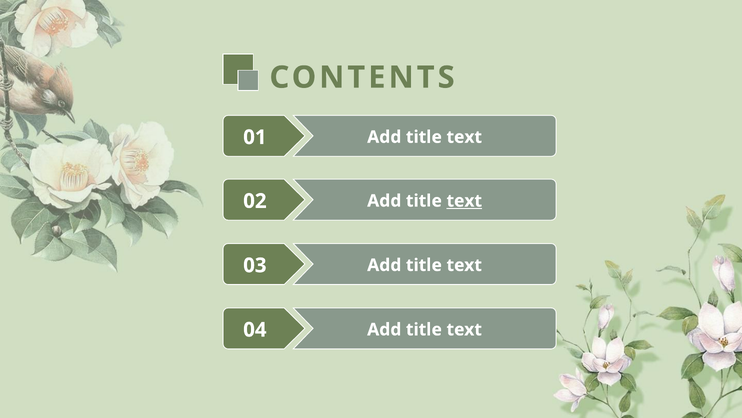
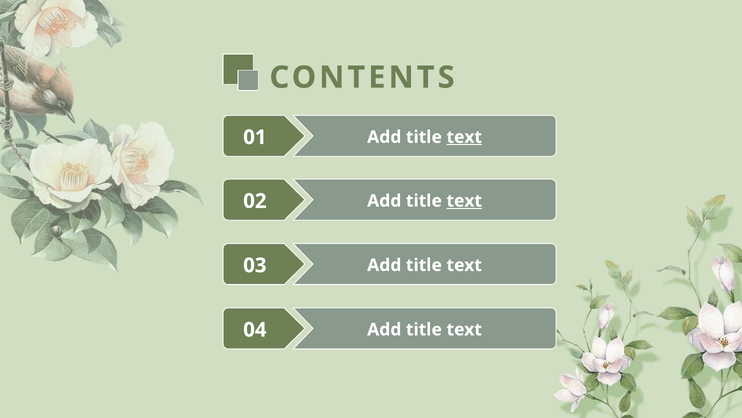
text underline: none -> present (464, 137)
